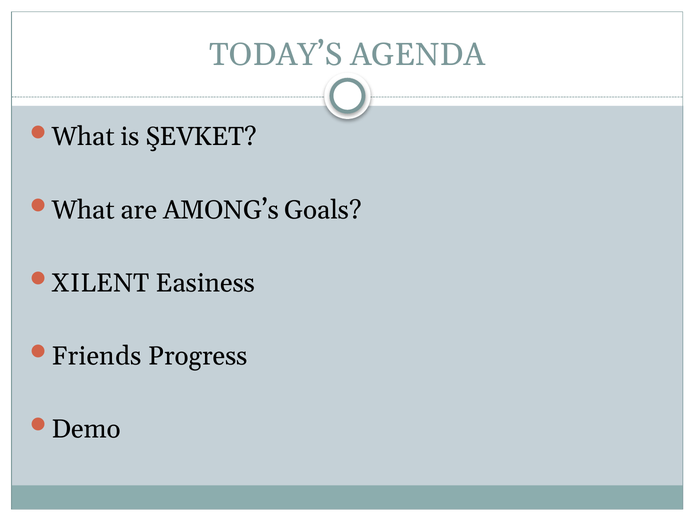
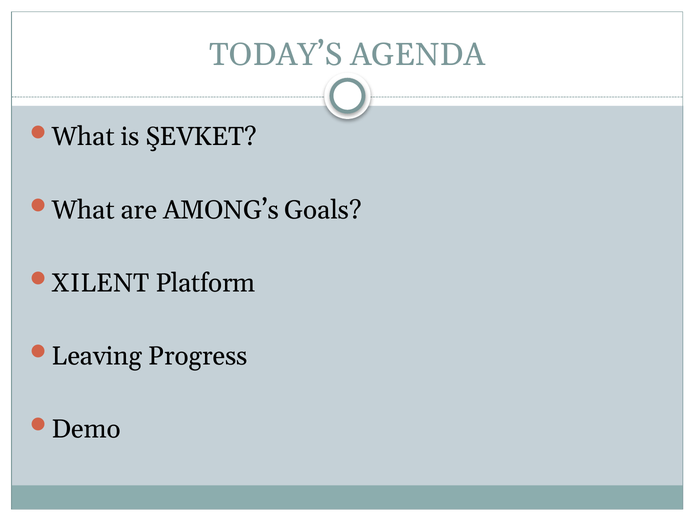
Easiness: Easiness -> Platform (206, 283)
Friends: Friends -> Leaving (97, 356)
